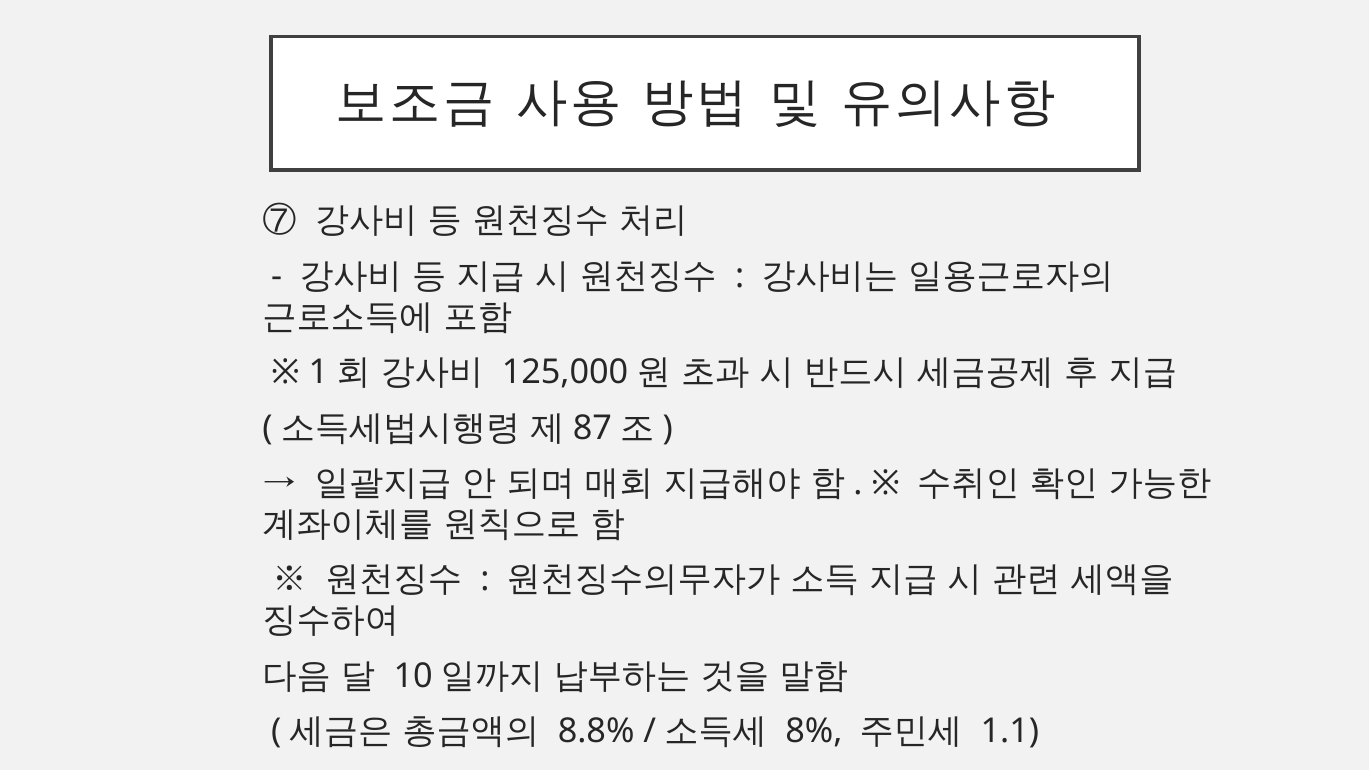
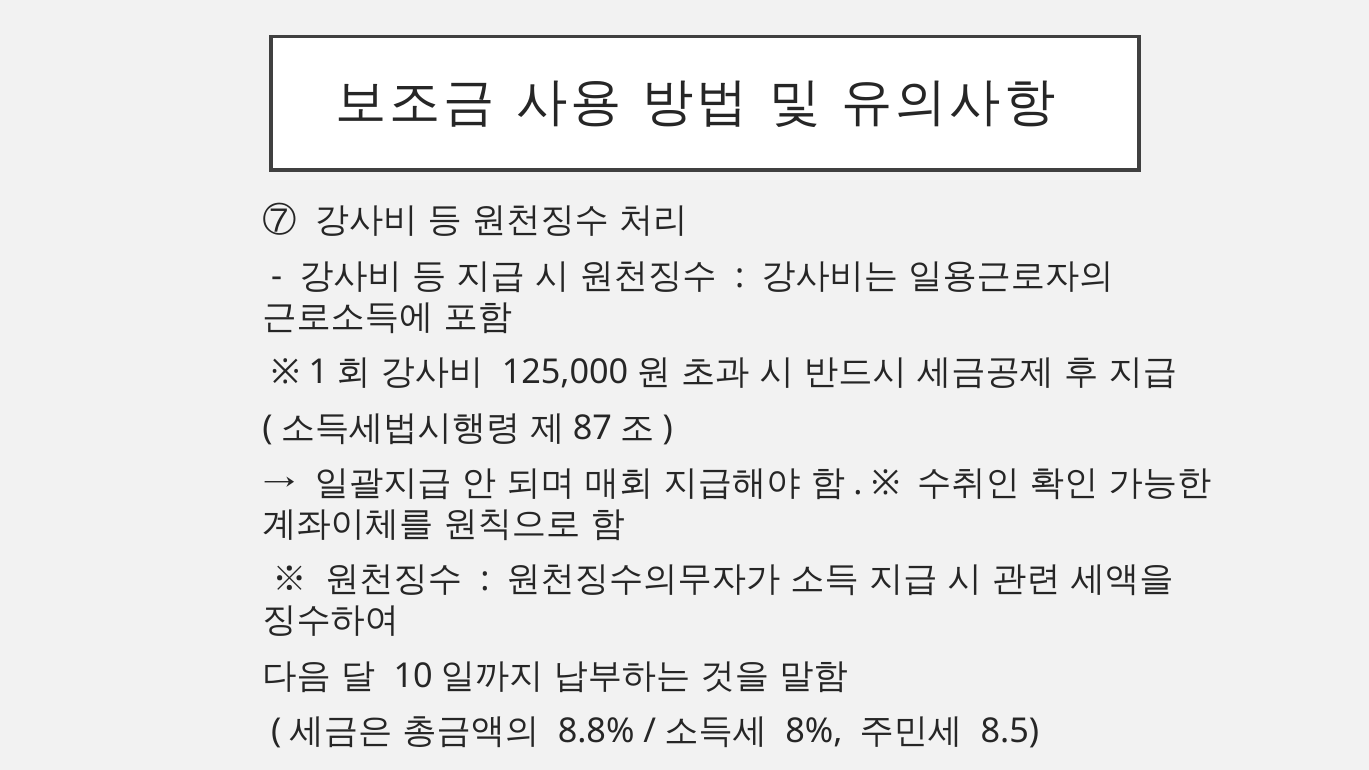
1.1: 1.1 -> 8.5 (1010, 731)
